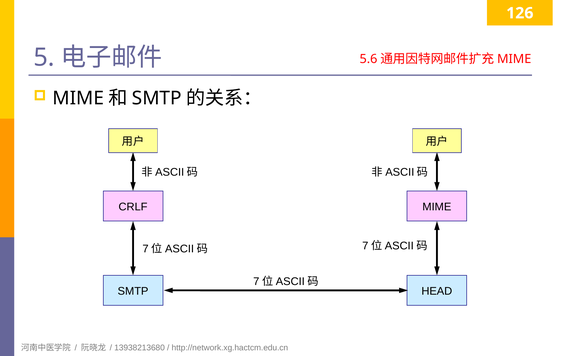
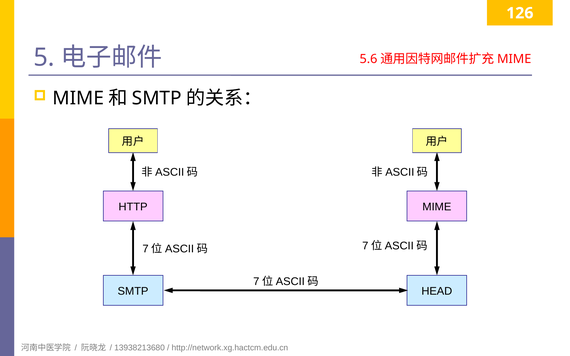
CRLF: CRLF -> HTTP (133, 207)
